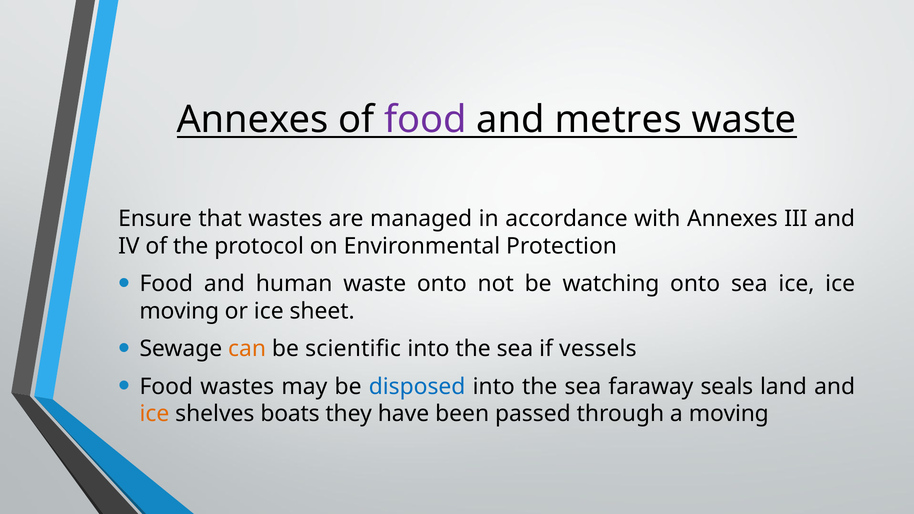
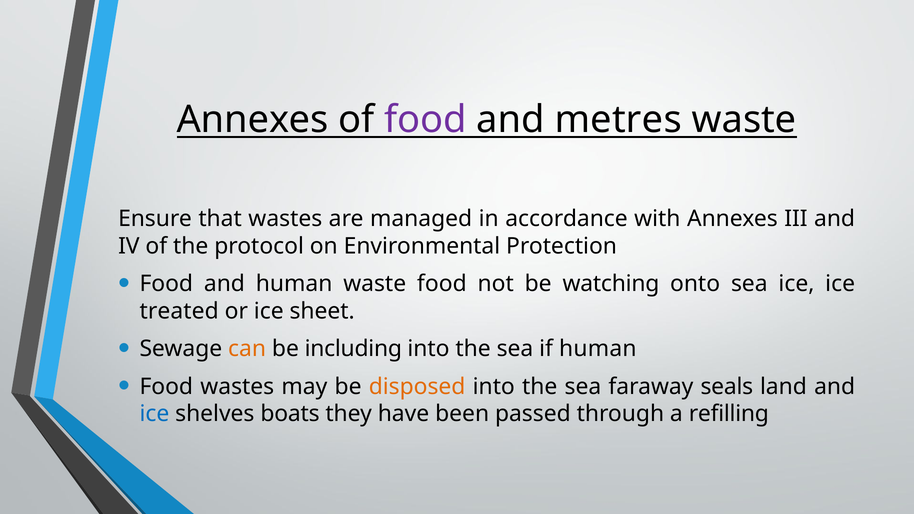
waste onto: onto -> food (442, 284)
moving: moving -> treated (179, 311)
scientific: scientific -> including (353, 349)
if vessels: vessels -> human (598, 349)
disposed colour: blue -> orange (417, 387)
ice colour: orange -> blue (154, 414)
a moving: moving -> refilling (729, 414)
